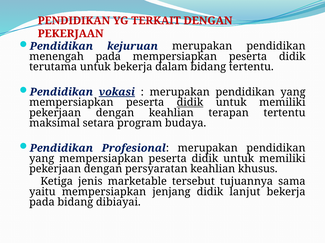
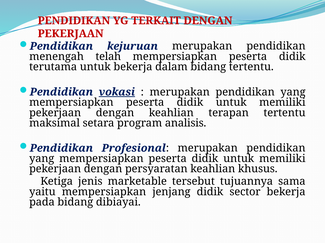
menengah pada: pada -> telah (108, 57)
didik underline: present -> none (190, 103)
budaya: budaya -> analisis (186, 123)
lanjut: lanjut -> sector (245, 192)
